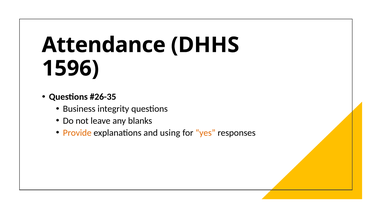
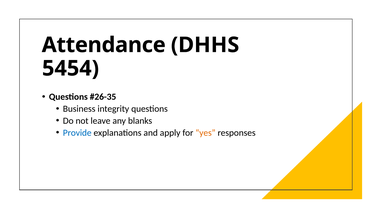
1596: 1596 -> 5454 (71, 68)
Provide colour: orange -> blue (77, 133)
using: using -> apply (170, 133)
